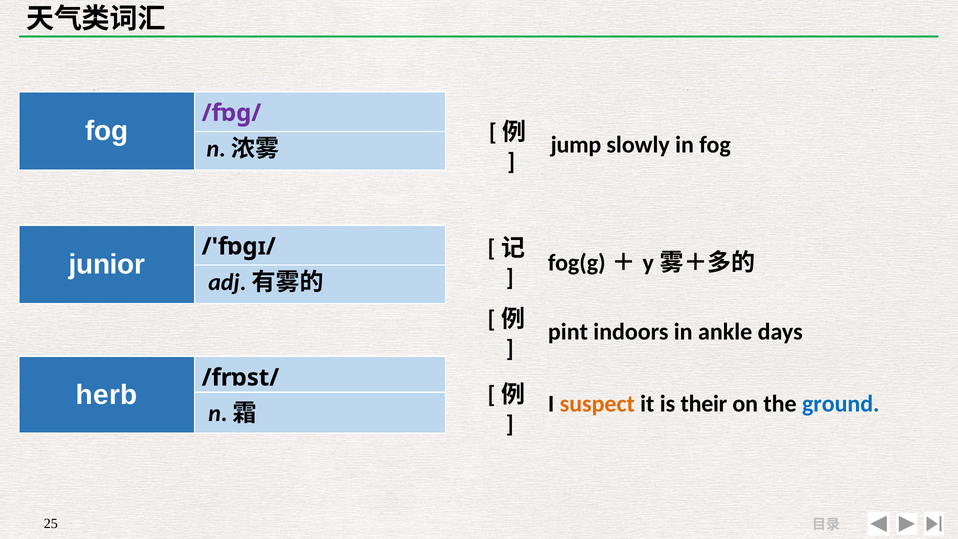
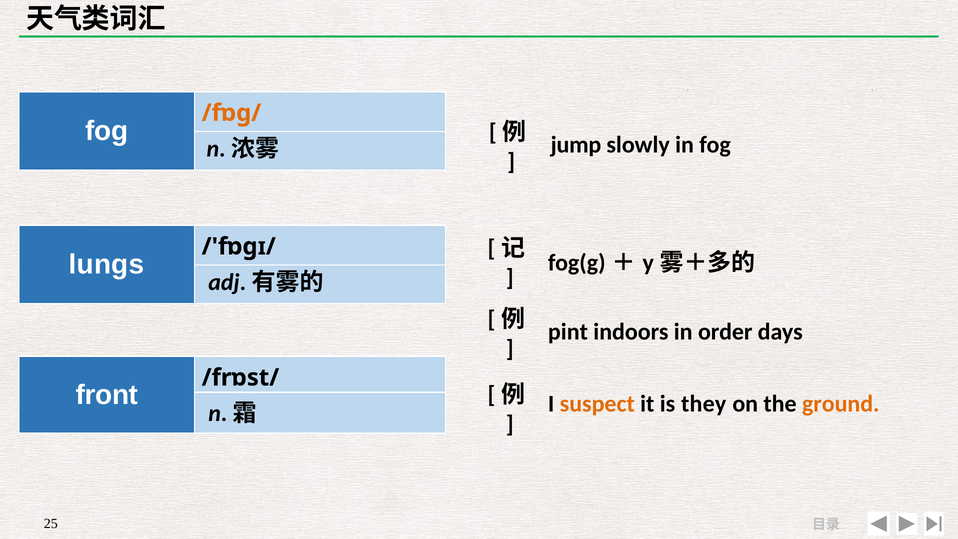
/fɒɡ/ colour: purple -> orange (231, 113)
junior: junior -> lungs (107, 265)
ankle: ankle -> order (725, 332)
herb: herb -> front (107, 395)
their: their -> they (704, 404)
ground colour: blue -> orange (841, 404)
